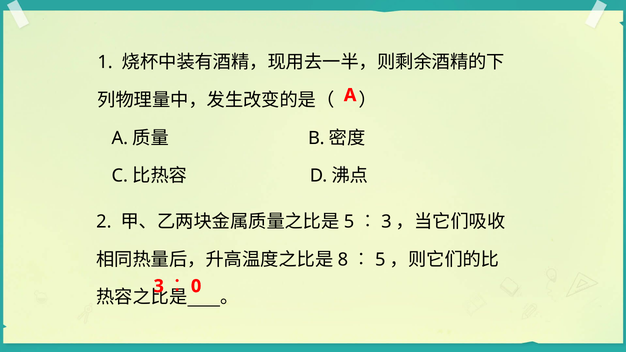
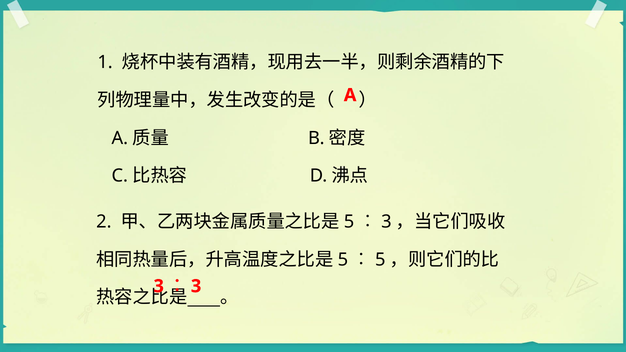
8: 8 -> 5 (343, 260)
0: 0 -> 3 (196, 286)
